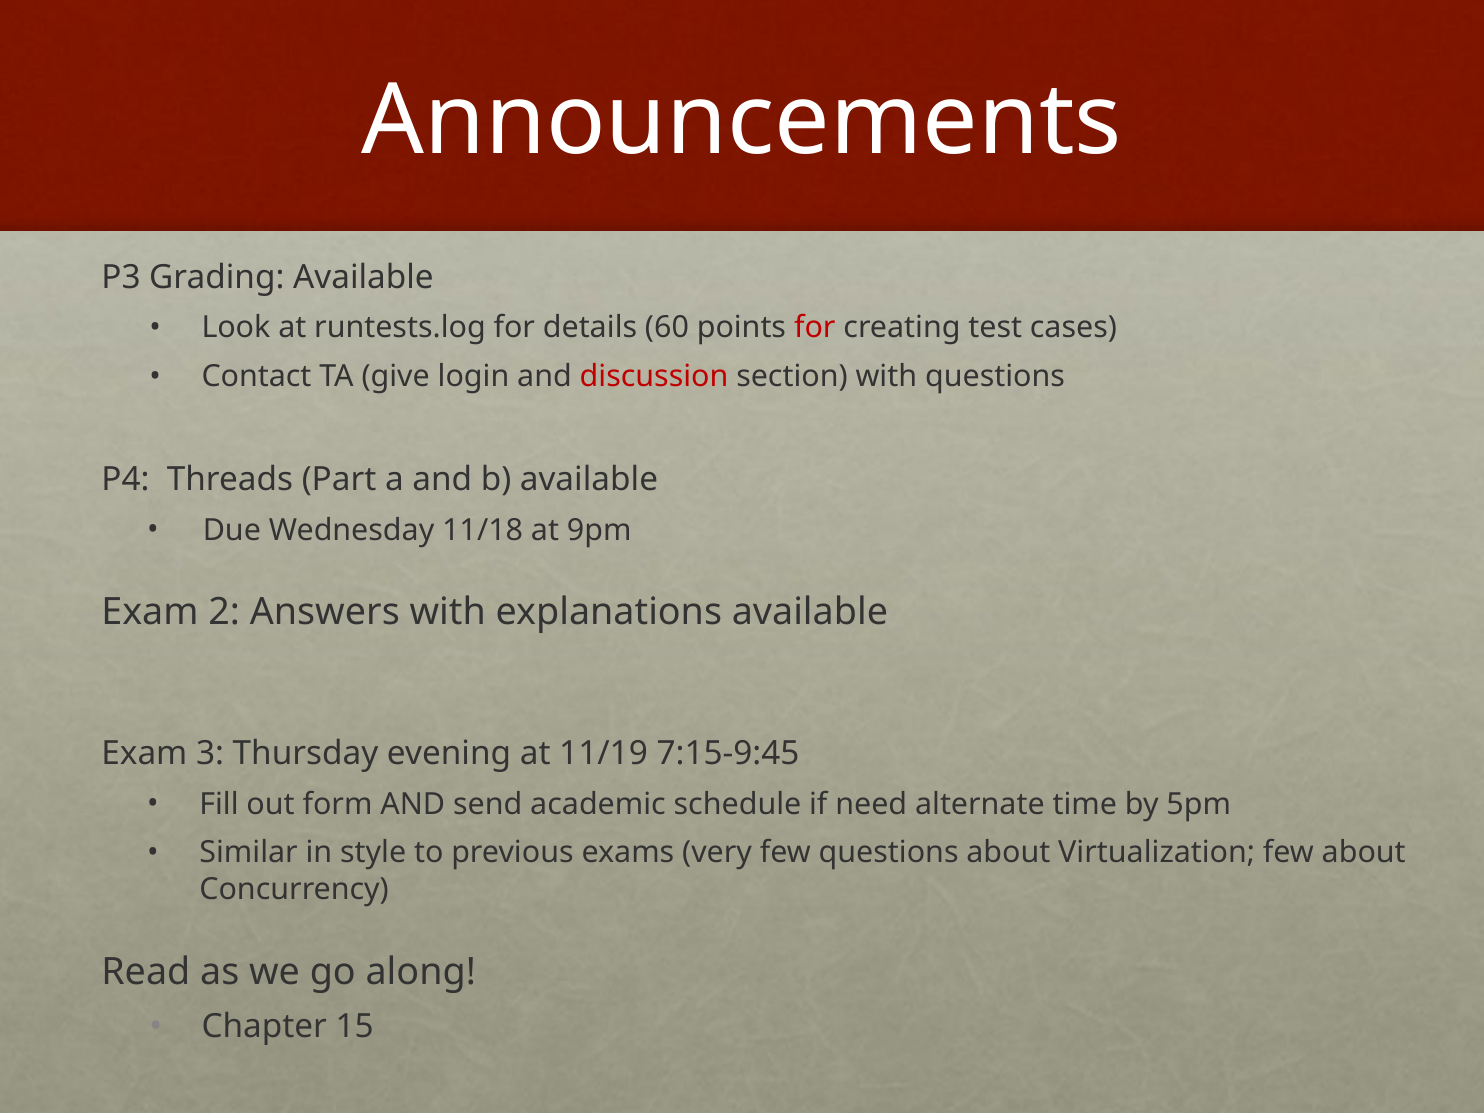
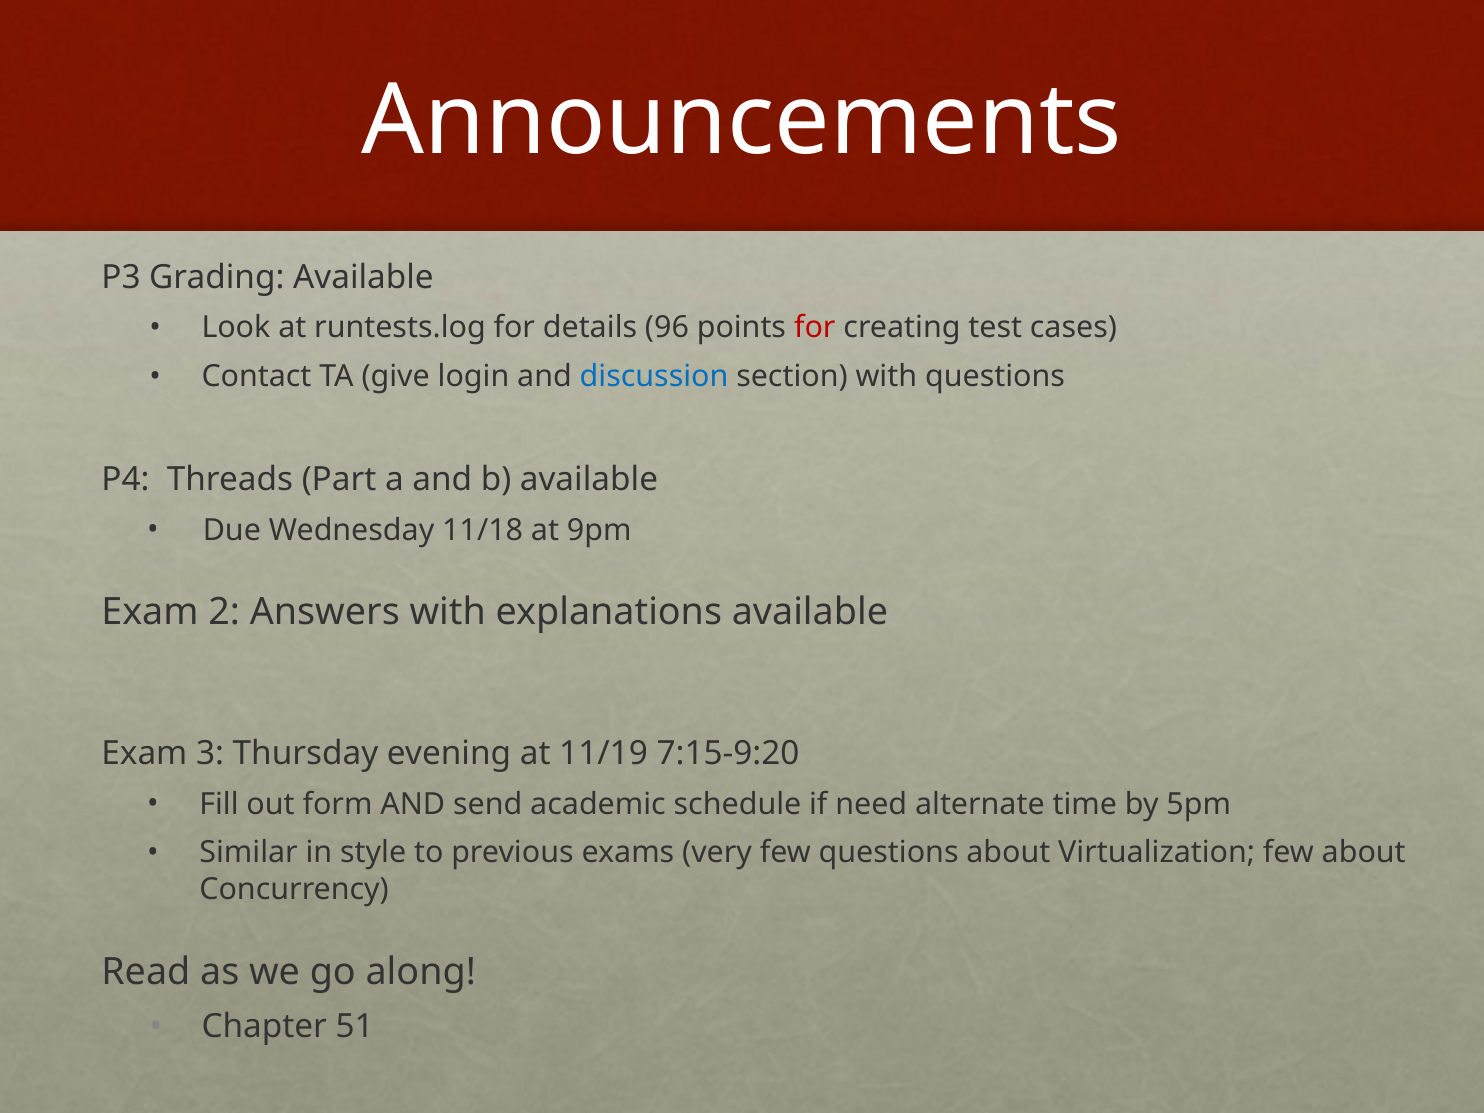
60: 60 -> 96 (667, 328)
discussion colour: red -> blue (654, 376)
7:15-9:45: 7:15-9:45 -> 7:15-9:20 (728, 754)
15: 15 -> 51 (355, 1027)
